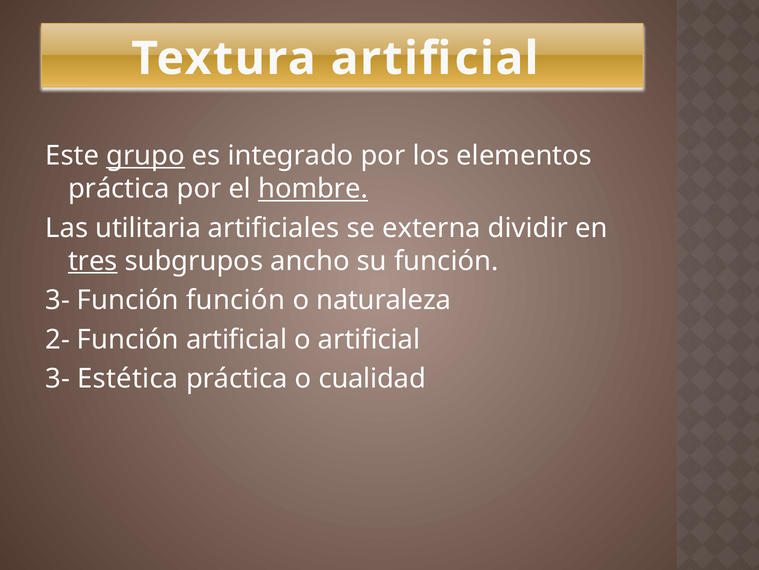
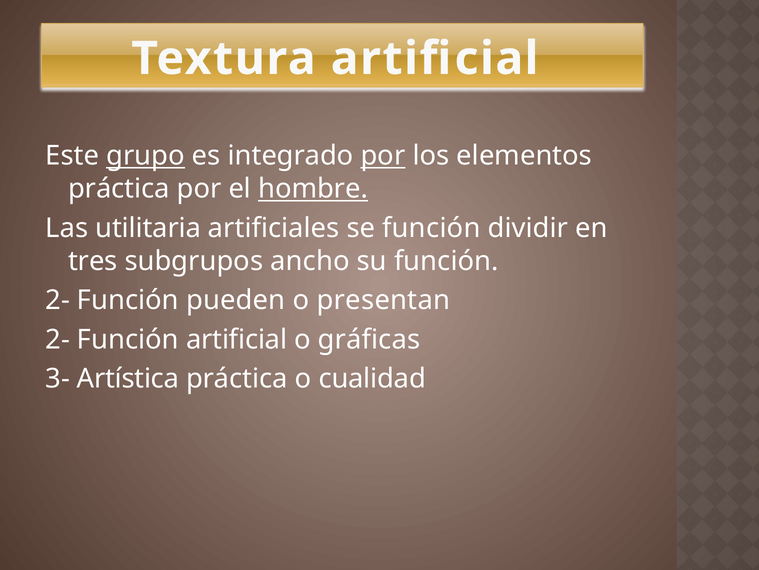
por underline: none -> present (383, 156)
se externa: externa -> función (431, 228)
tres underline: present -> none (93, 261)
3-: 3- -> 2- (58, 300)
Función función: función -> pueden (236, 300)
naturaleza: naturaleza -> presentan (383, 300)
o artificial: artificial -> gráficas (369, 339)
Estética: Estética -> Artística (128, 378)
